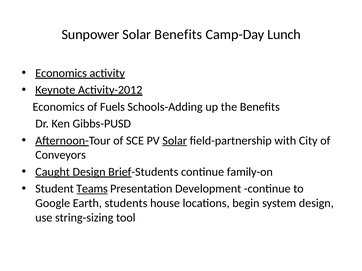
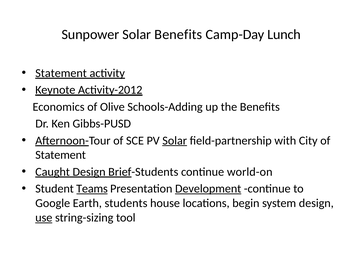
Economics: Economics -> Statement (61, 73)
Fuels: Fuels -> Olive (112, 107)
Conveyors: Conveyors -> Statement (61, 155)
family-on: family-on -> world-on (250, 172)
Development underline: none -> present (208, 189)
use underline: none -> present (44, 218)
